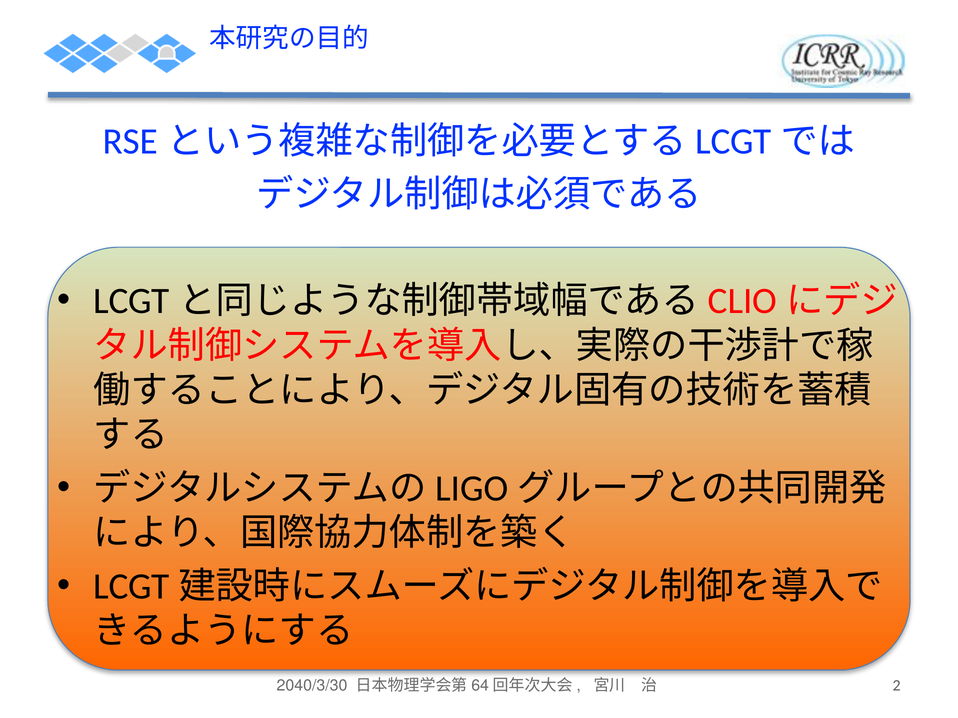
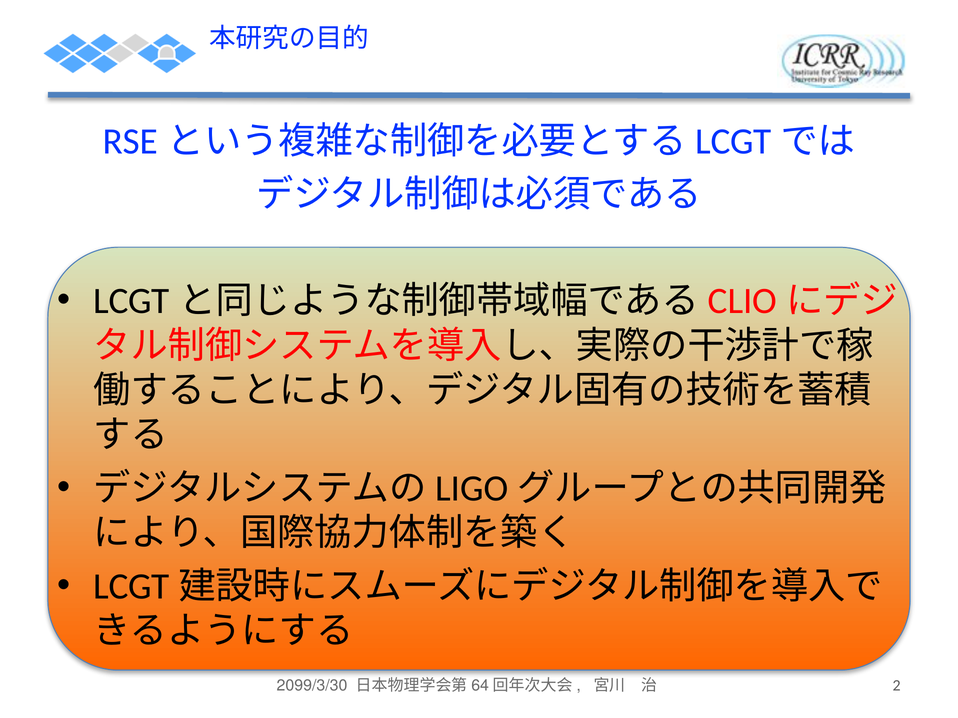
2040/3/30: 2040/3/30 -> 2099/3/30 (312, 686)
